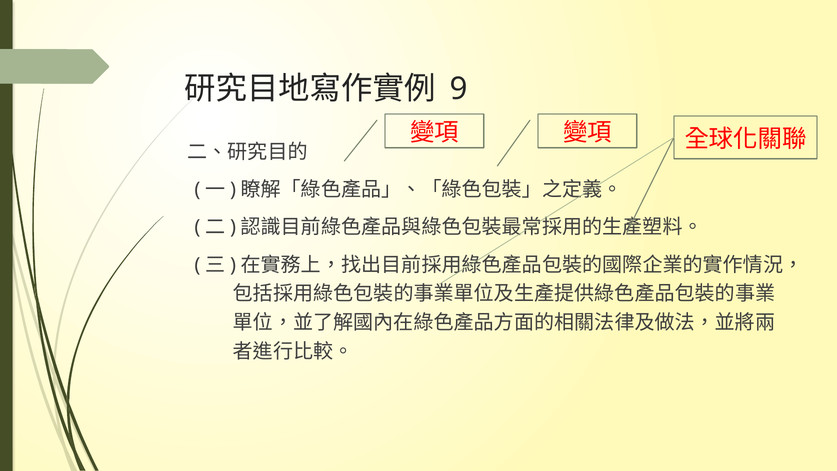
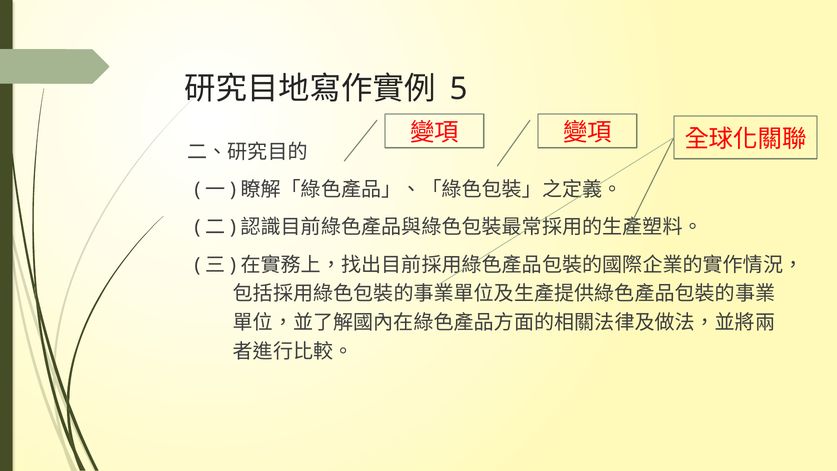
9: 9 -> 5 (459, 89)
